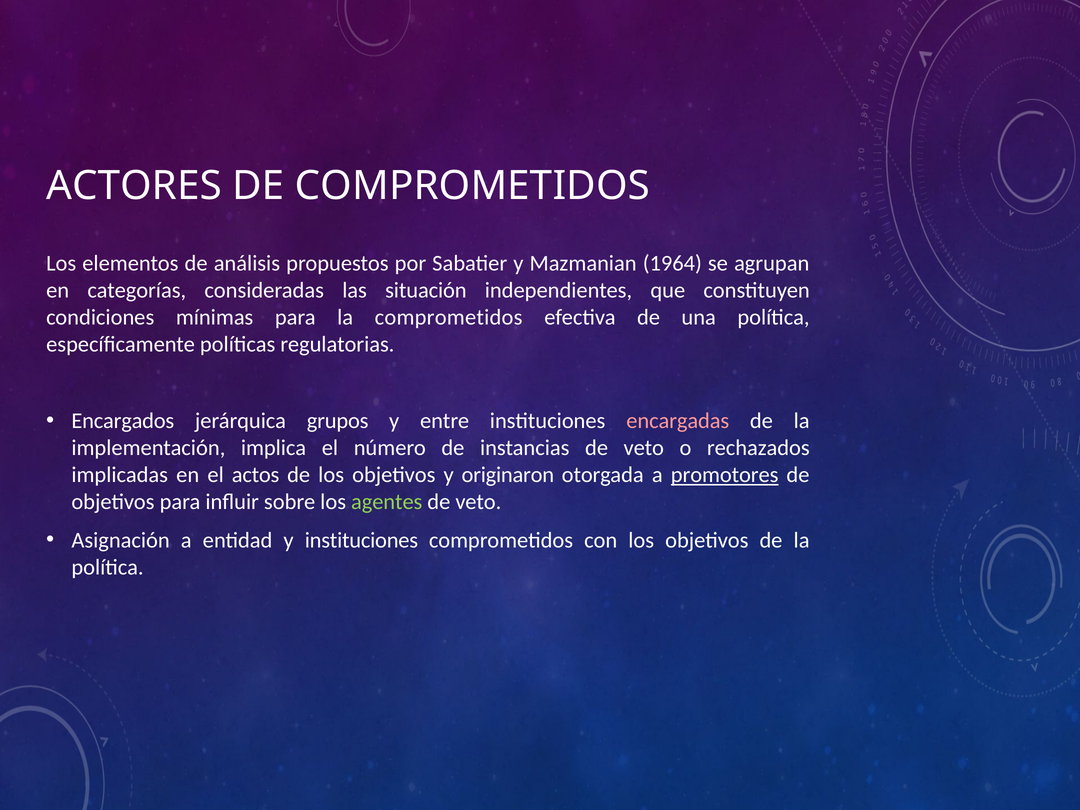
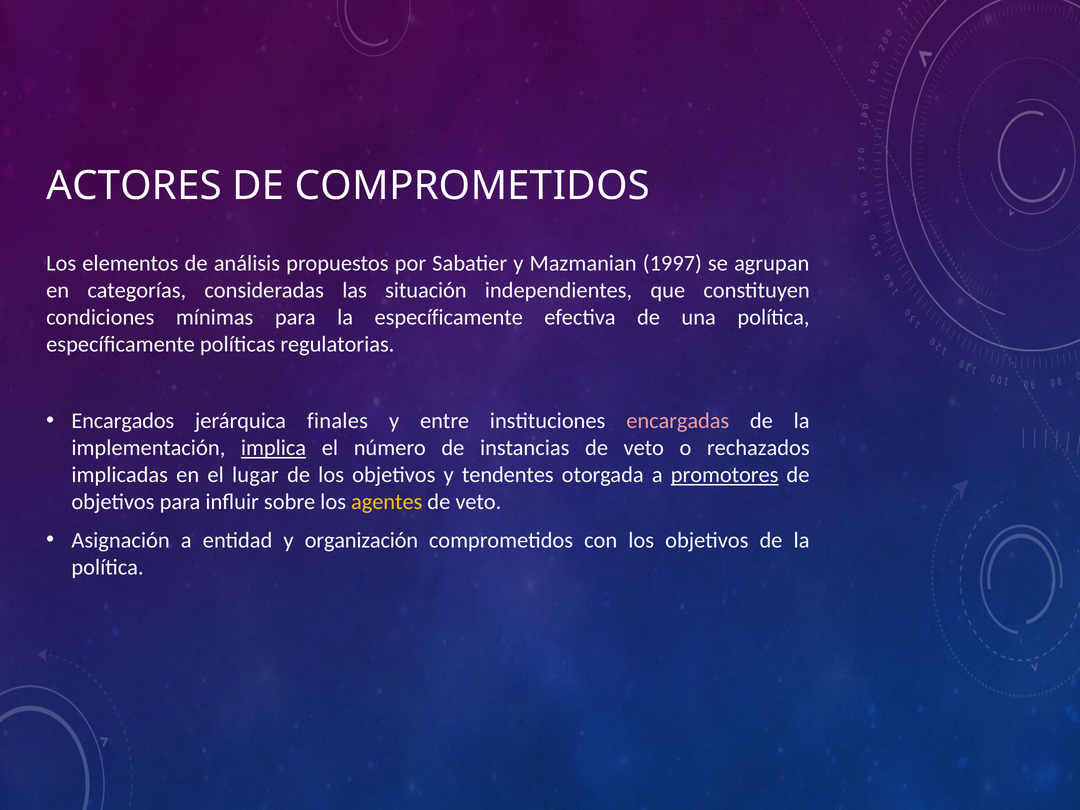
1964: 1964 -> 1997 (672, 264)
la comprometidos: comprometidos -> específicamente (449, 318)
grupos: grupos -> finales (337, 421)
implica underline: none -> present (274, 448)
actos: actos -> lugar (255, 475)
originaron: originaron -> tendentes (508, 475)
agentes colour: light green -> yellow (387, 502)
y instituciones: instituciones -> organización (361, 540)
